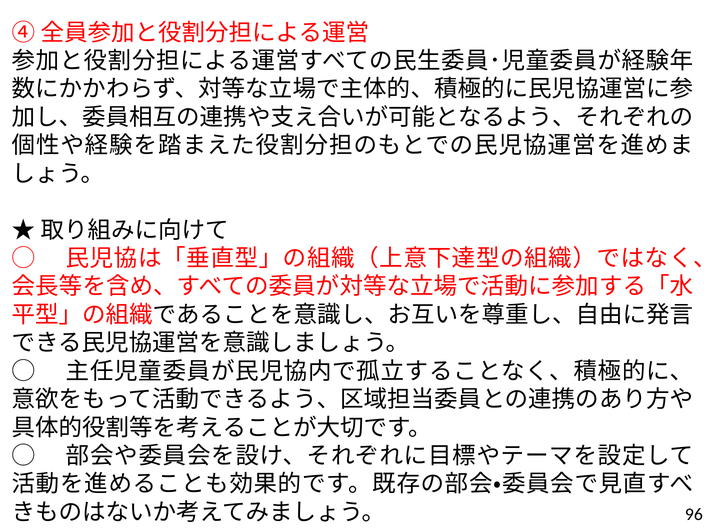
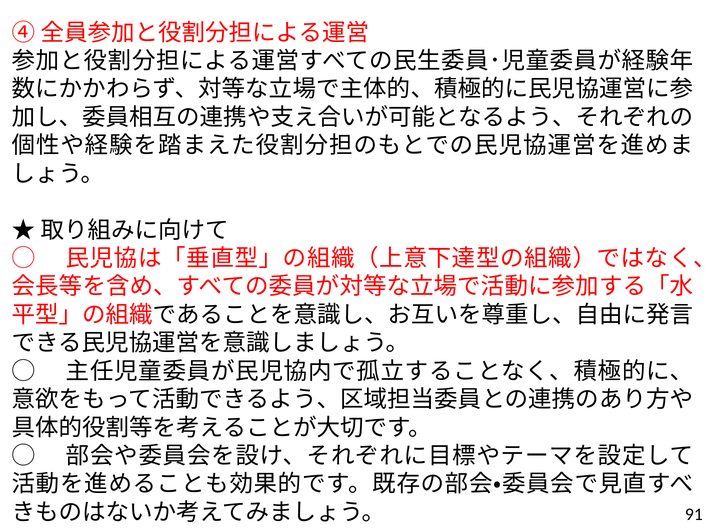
96: 96 -> 91 (694, 514)
